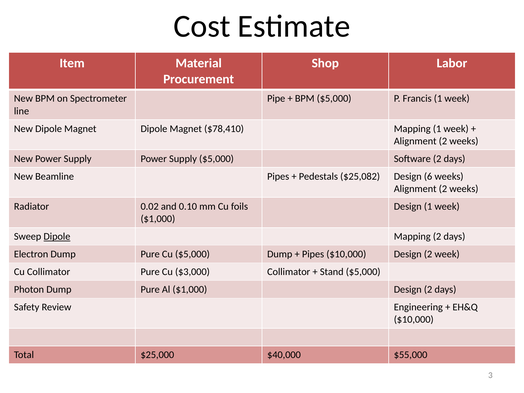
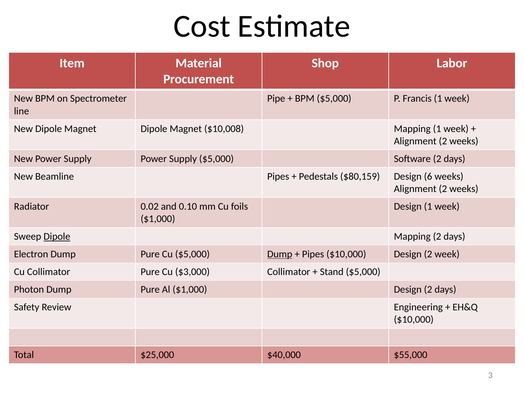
$78,410: $78,410 -> $10,008 (224, 129)
$25,082: $25,082 -> $80,159 (360, 176)
Dump underline: none -> present (280, 254)
